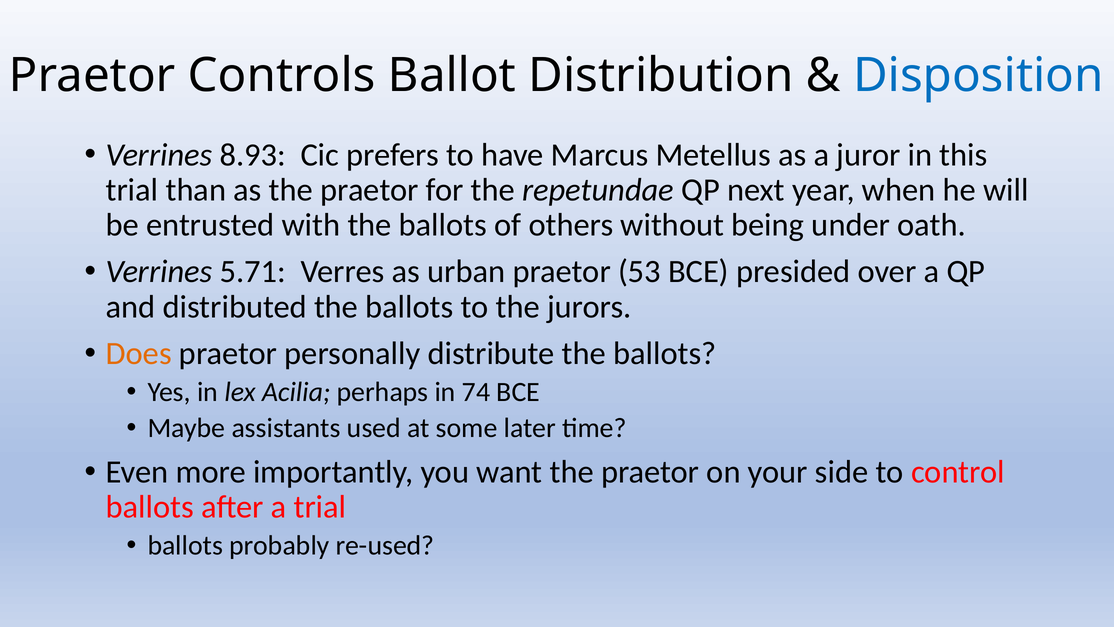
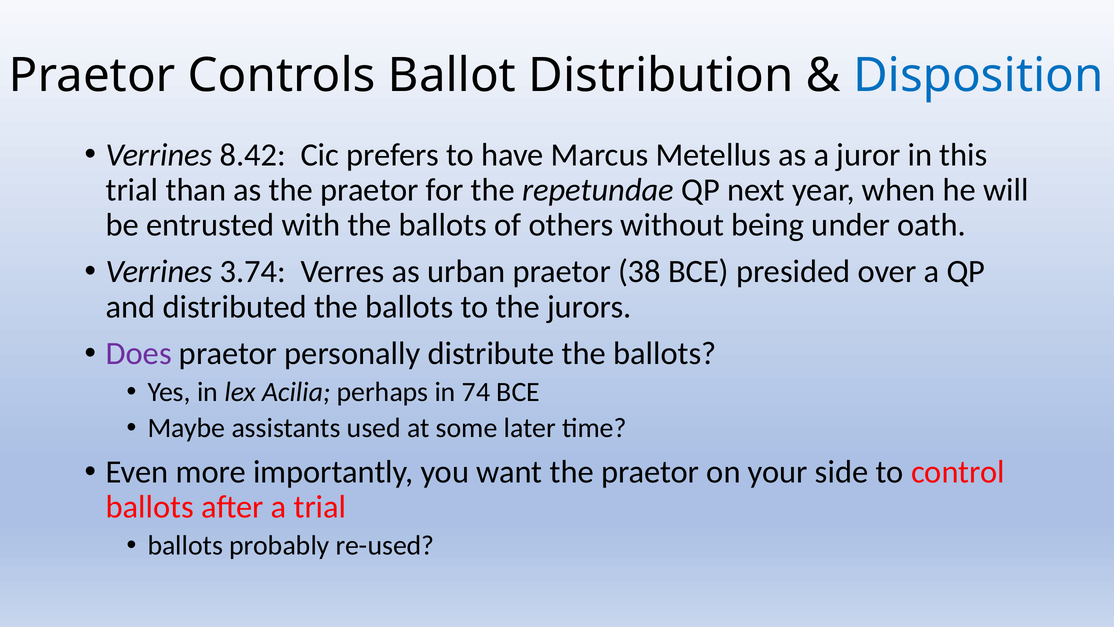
8.93: 8.93 -> 8.42 (253, 155)
5.71: 5.71 -> 3.74 (253, 272)
53: 53 -> 38 (639, 272)
Does colour: orange -> purple (139, 353)
